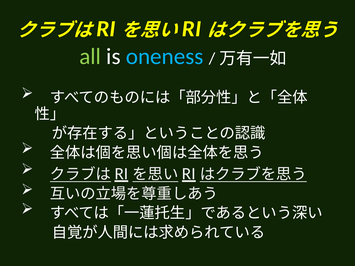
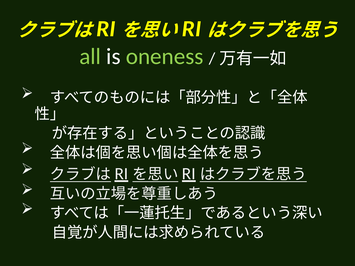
oneness colour: light blue -> light green (165, 57)
